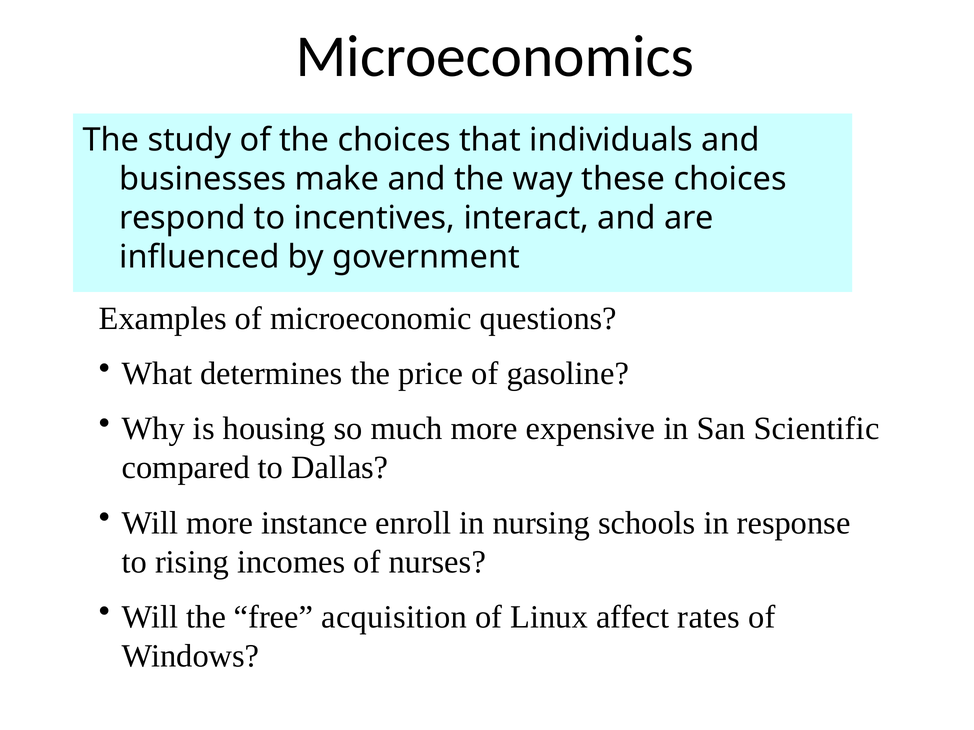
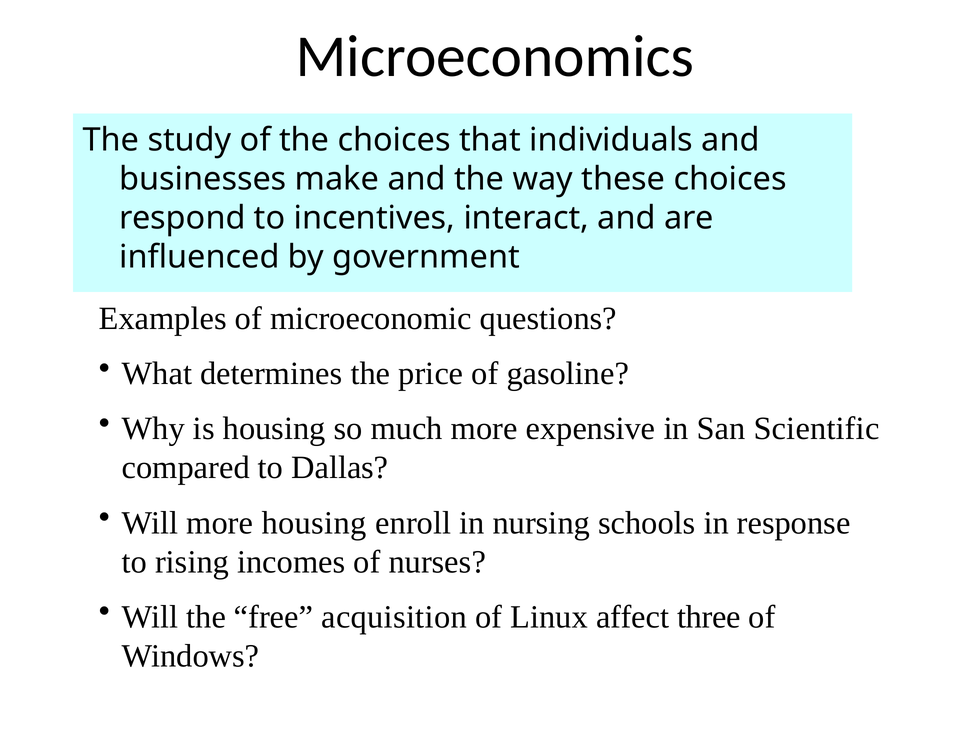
more instance: instance -> housing (314, 523)
rates: rates -> three (709, 617)
